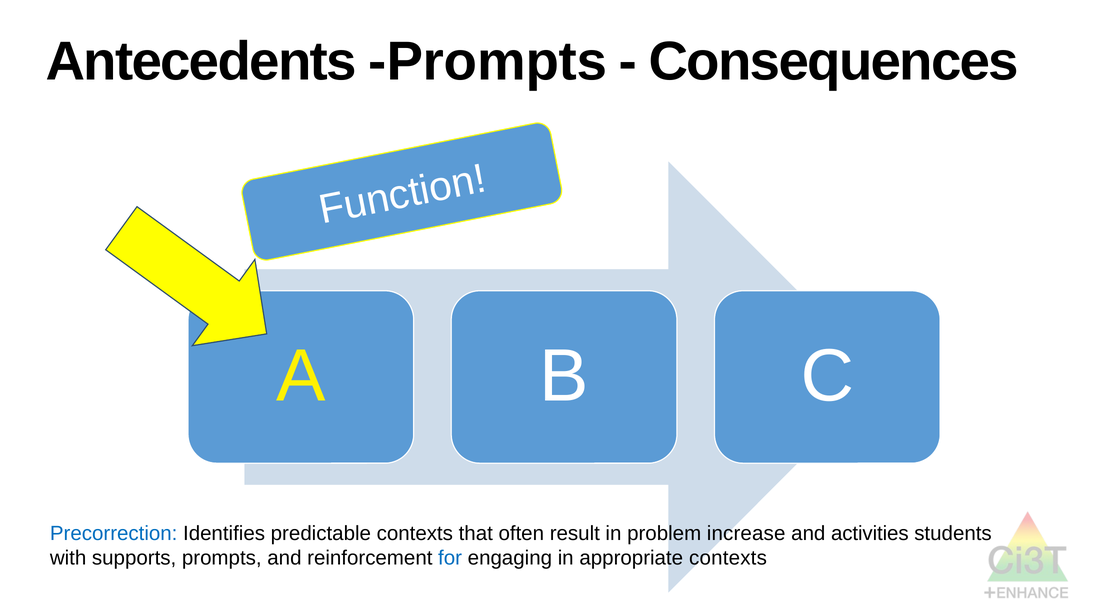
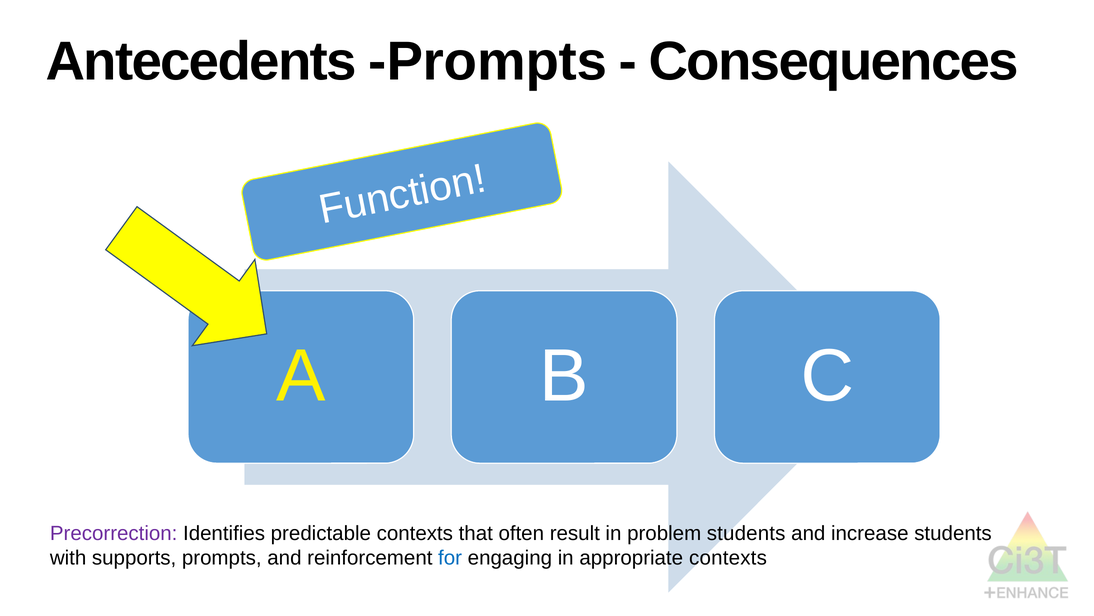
Precorrection colour: blue -> purple (114, 533)
problem increase: increase -> students (746, 533)
activities: activities -> increase (870, 533)
